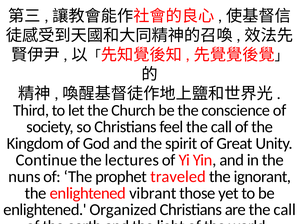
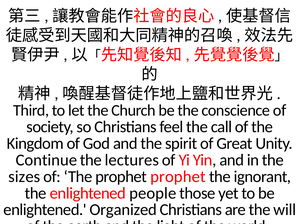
nuns: nuns -> sizes (24, 177)
prophet traveled: traveled -> prophet (178, 177)
vibrant: vibrant -> people (153, 193)
are the call: call -> will (285, 210)
